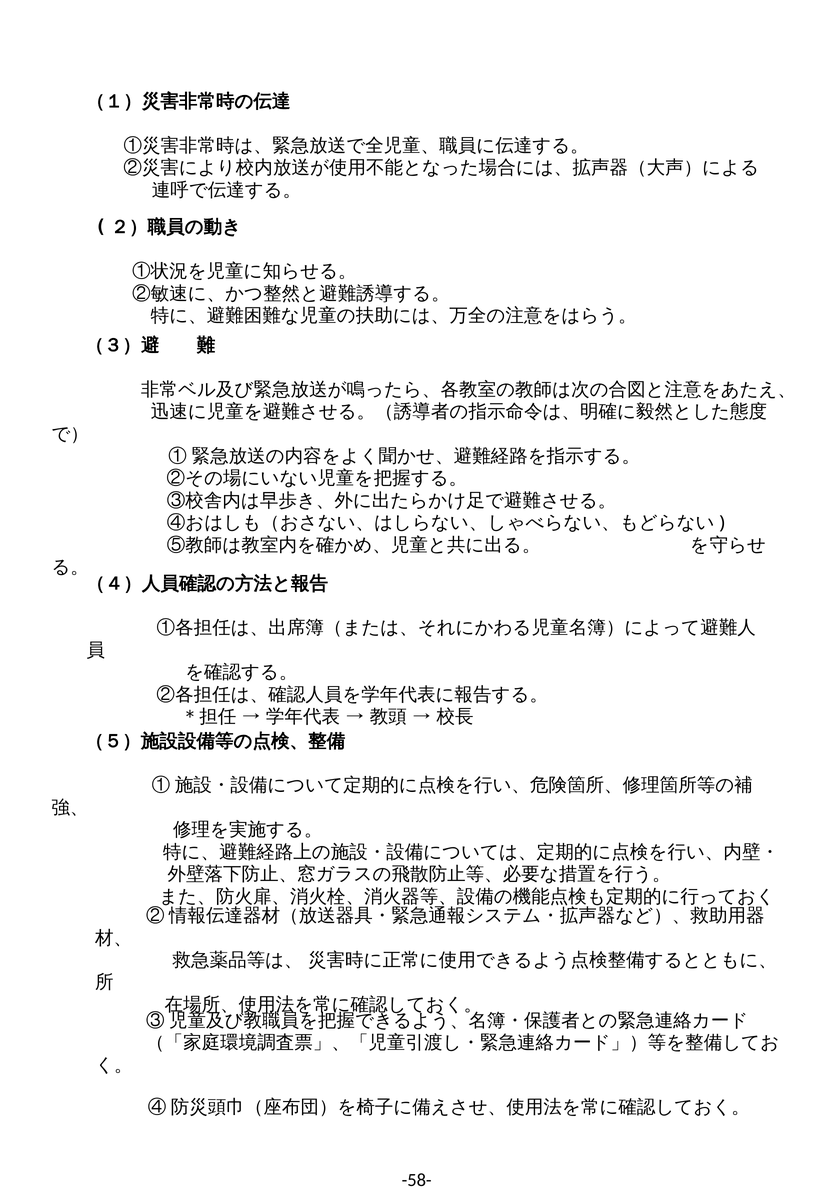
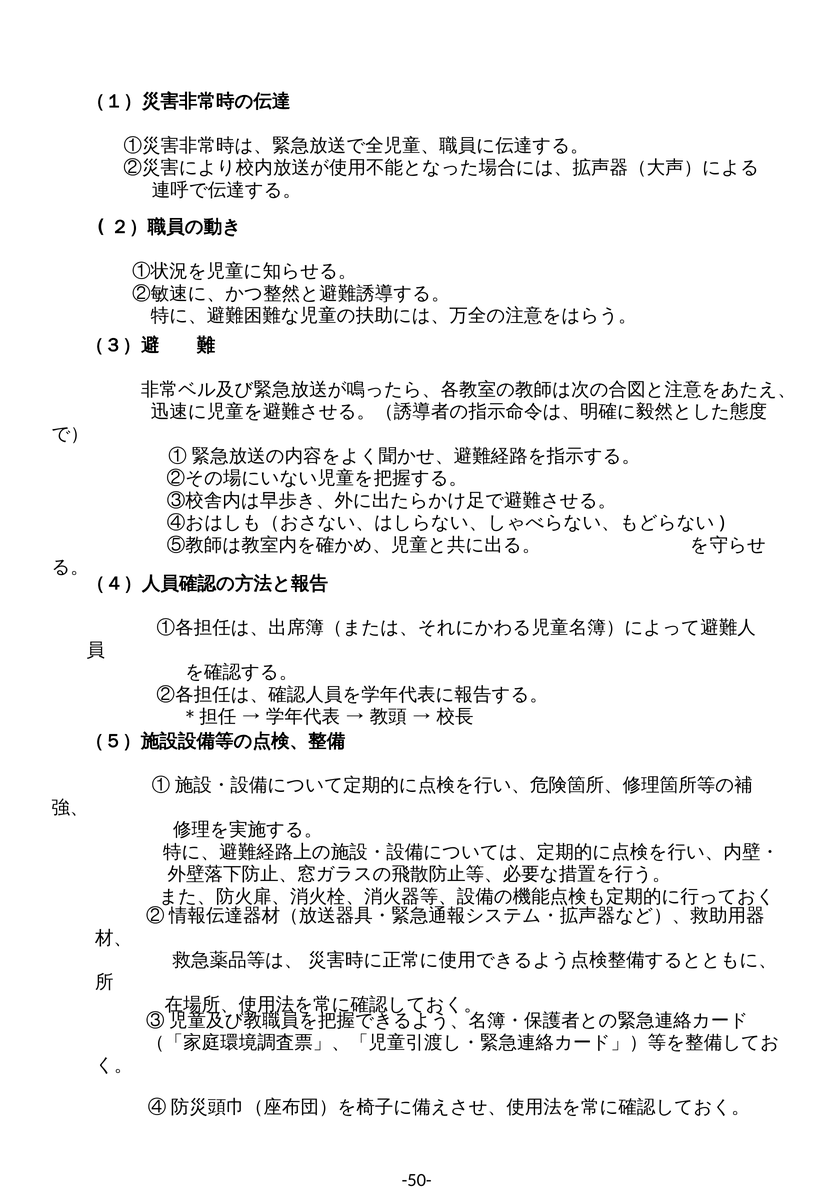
-58-: -58- -> -50- (417, 1181)
